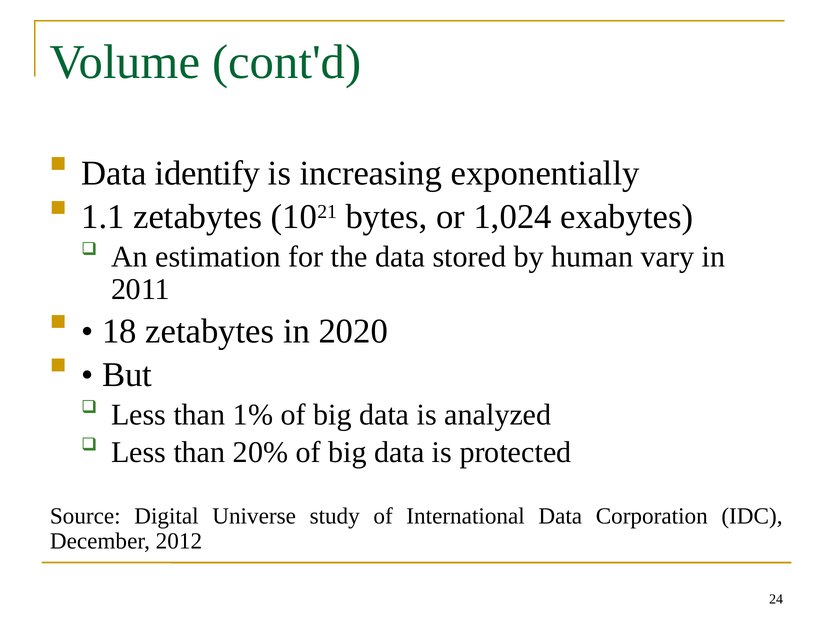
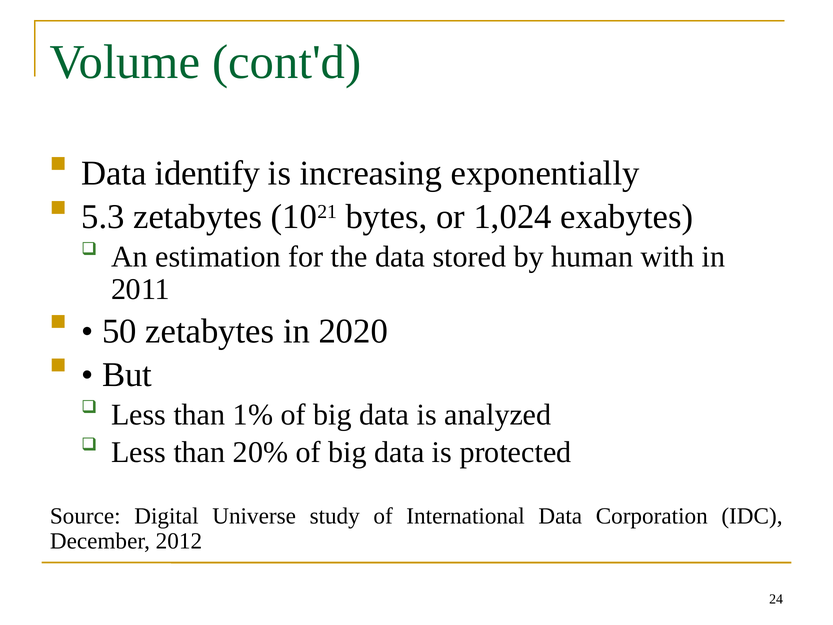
1.1: 1.1 -> 5.3 (103, 217)
vary: vary -> with (668, 257)
18: 18 -> 50 (119, 331)
